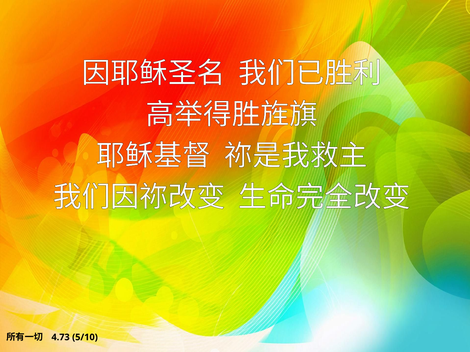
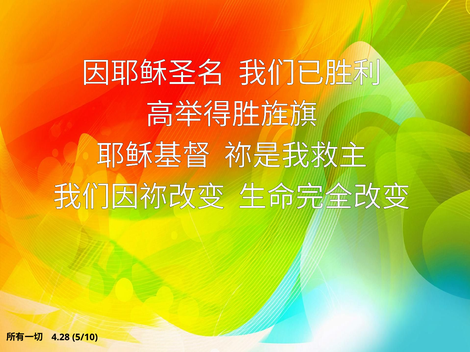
4.73: 4.73 -> 4.28 (61, 338)
